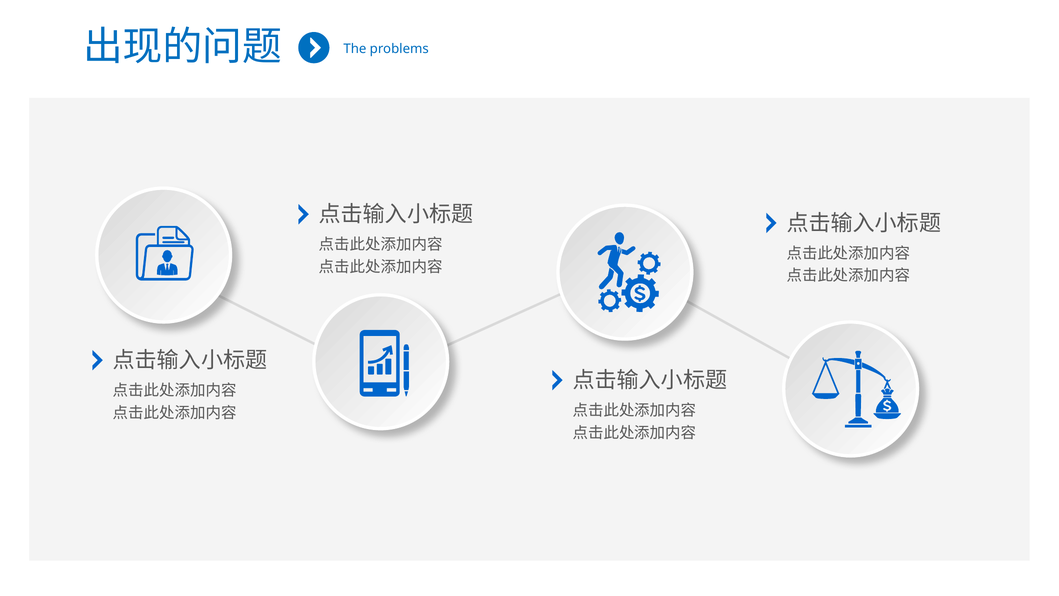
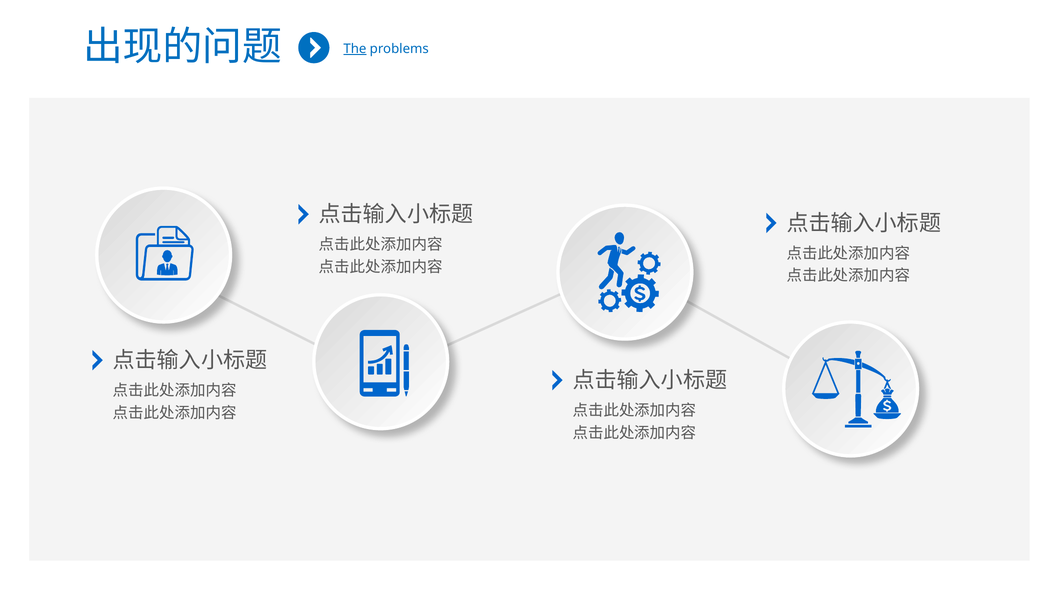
The underline: none -> present (355, 49)
